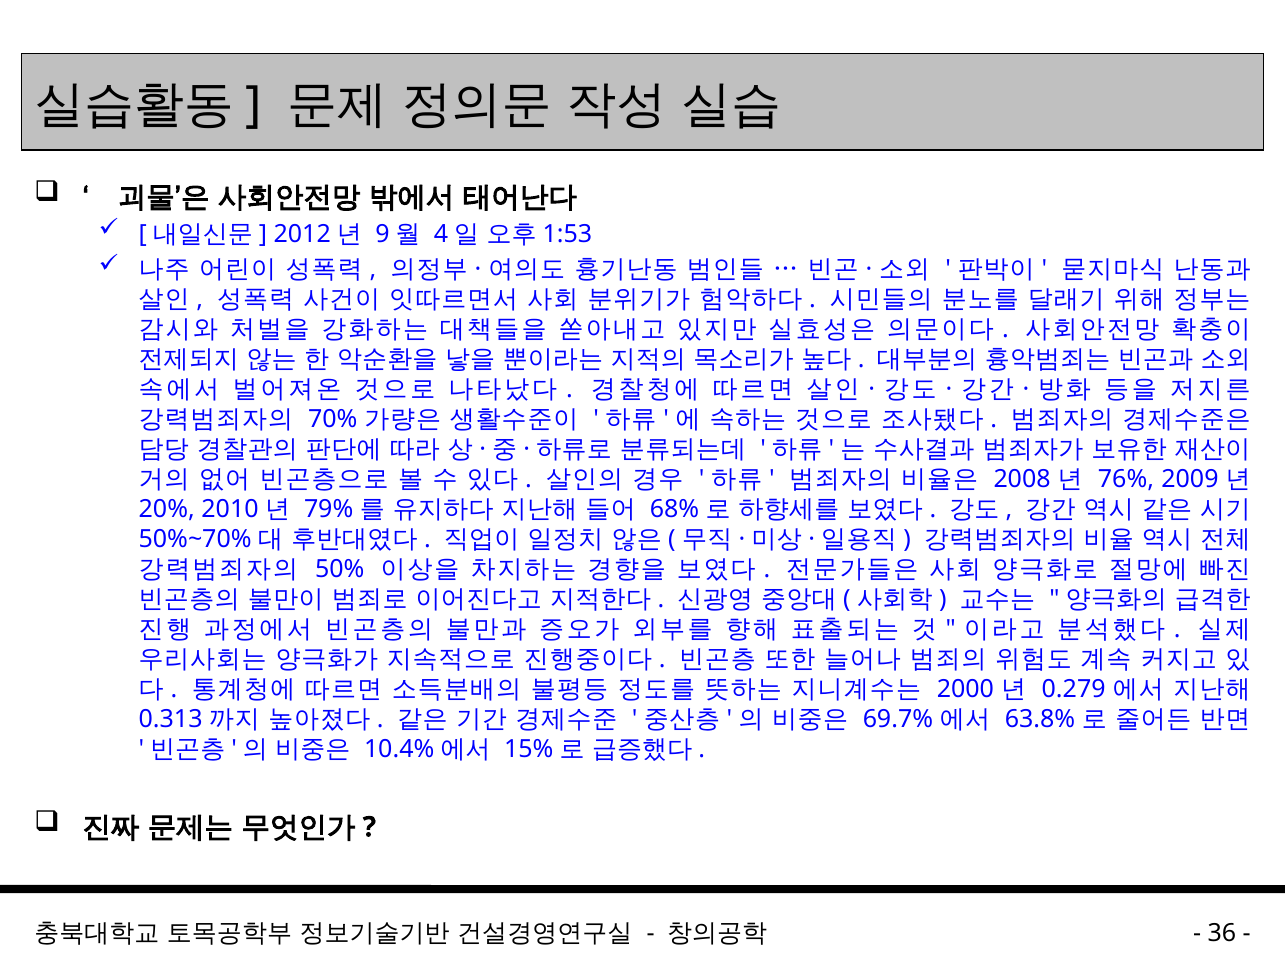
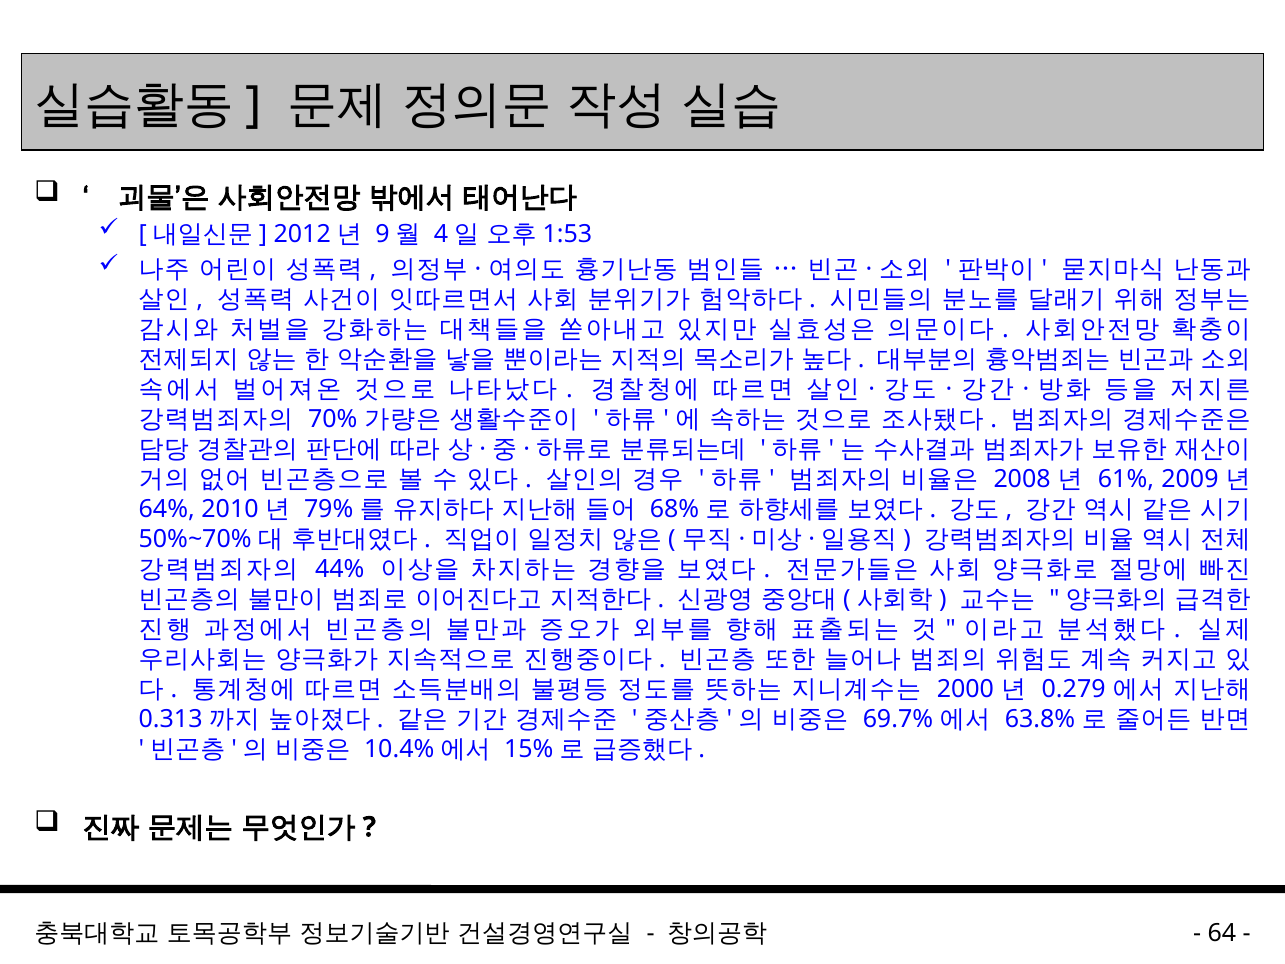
76%: 76% -> 61% (1126, 479)
20%: 20% -> 64% (167, 509)
50%: 50% -> 44% (340, 569)
36: 36 -> 64 (1222, 933)
